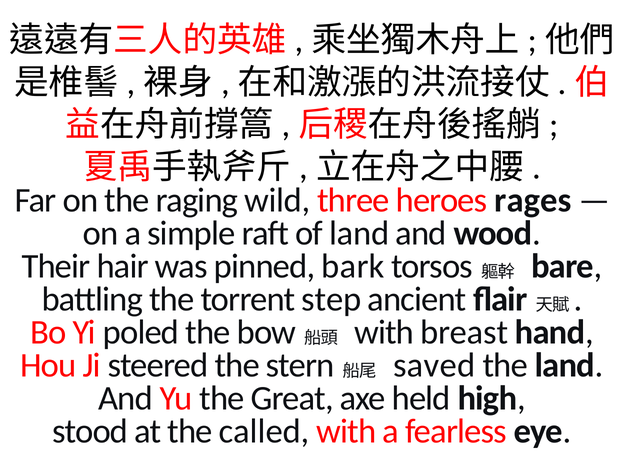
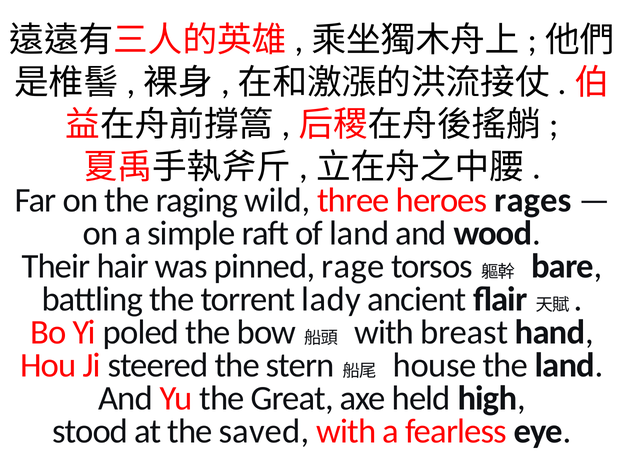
bark: bark -> rage (353, 266)
step: step -> lady (331, 299)
saved: saved -> house (435, 365)
called: called -> saved (264, 431)
